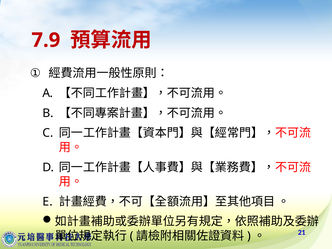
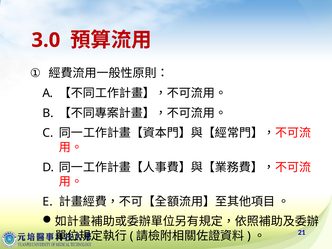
7.9: 7.9 -> 3.0 (46, 40)
